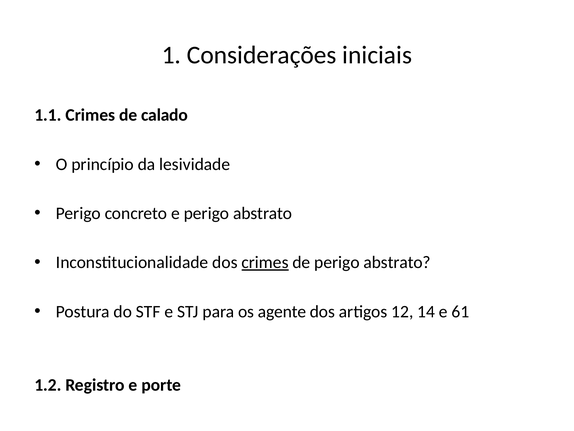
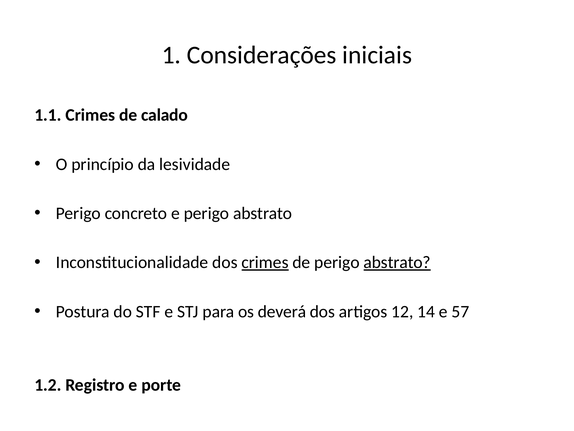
abstrato underline: none -> present (397, 262)
agente: agente -> deverá (282, 311)
61: 61 -> 57 (460, 311)
